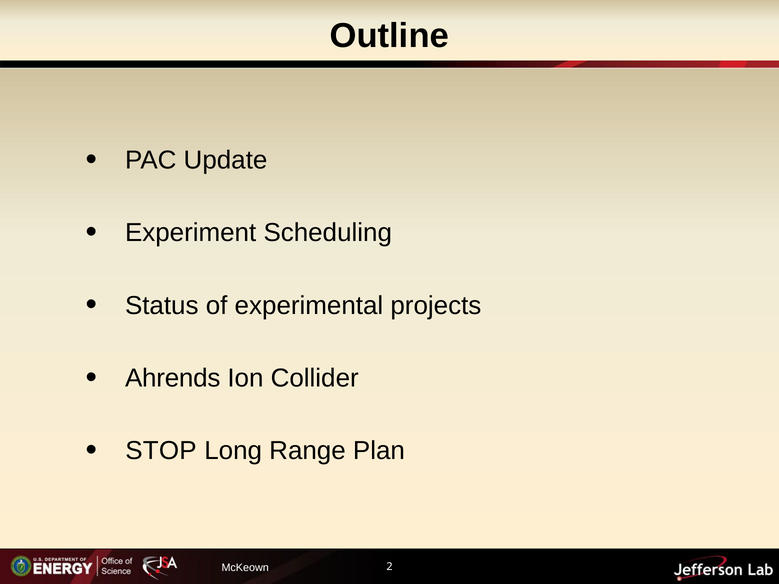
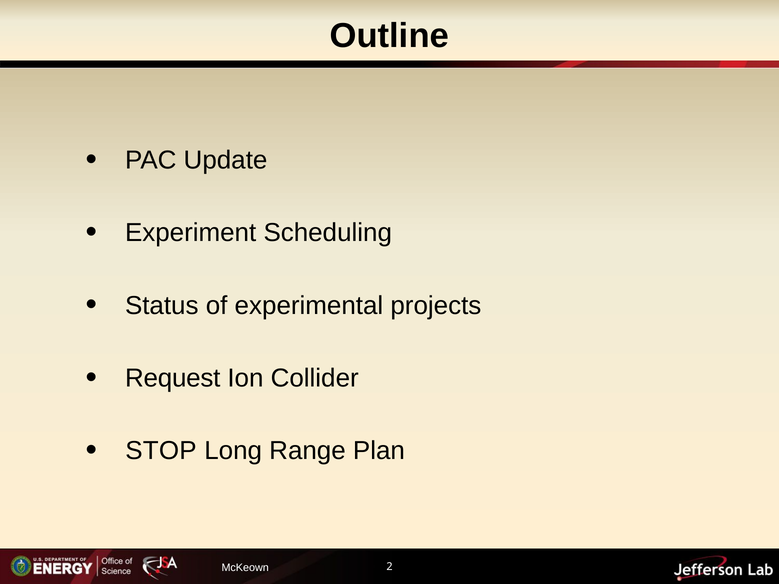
Ahrends: Ahrends -> Request (173, 378)
